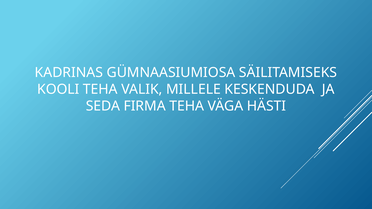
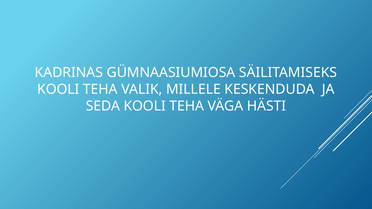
SEDA FIRMA: FIRMA -> KOOLI (145, 106)
